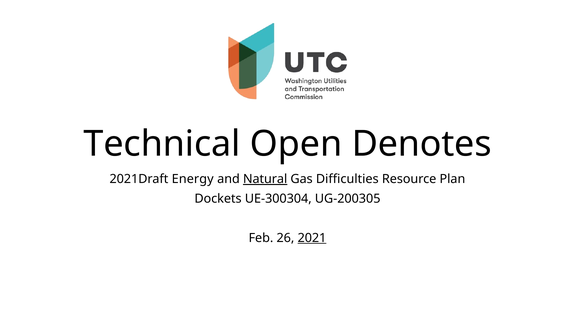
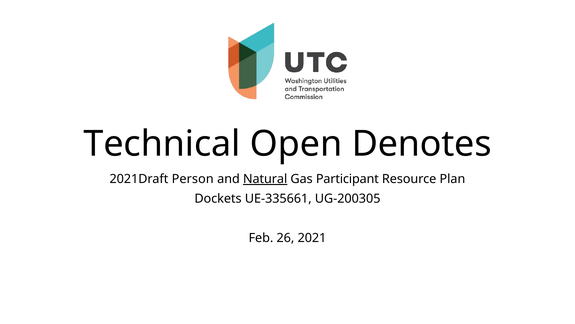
Energy: Energy -> Person (193, 179)
Difficulties: Difficulties -> Participant (347, 179)
UE-300304: UE-300304 -> UE-335661 (278, 198)
2021 underline: present -> none (312, 237)
